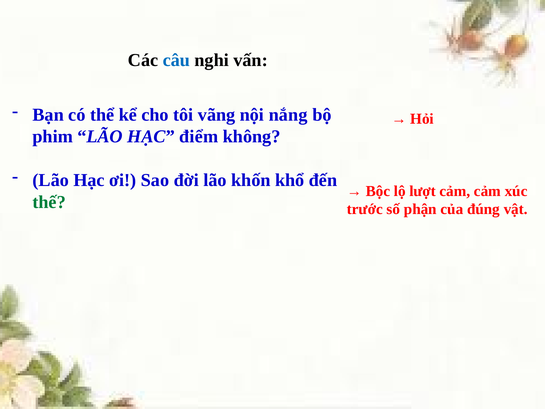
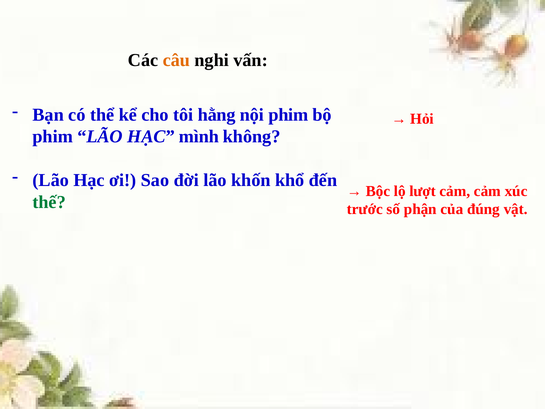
câu colour: blue -> orange (176, 60)
vãng: vãng -> hằng (217, 115)
nội nắng: nắng -> phim (288, 115)
điểm: điểm -> mình (199, 137)
